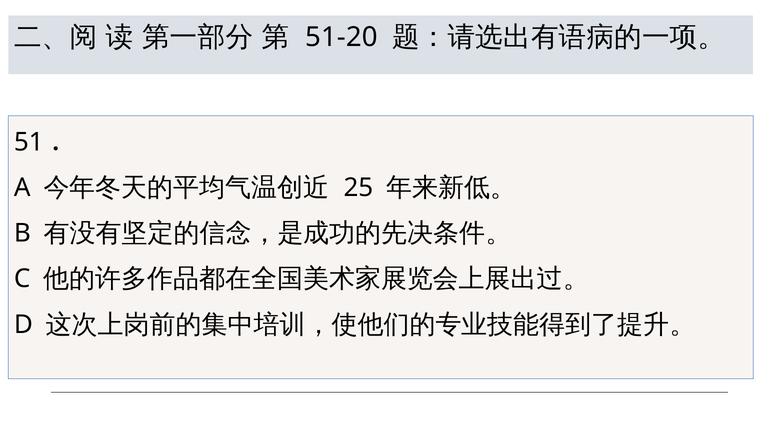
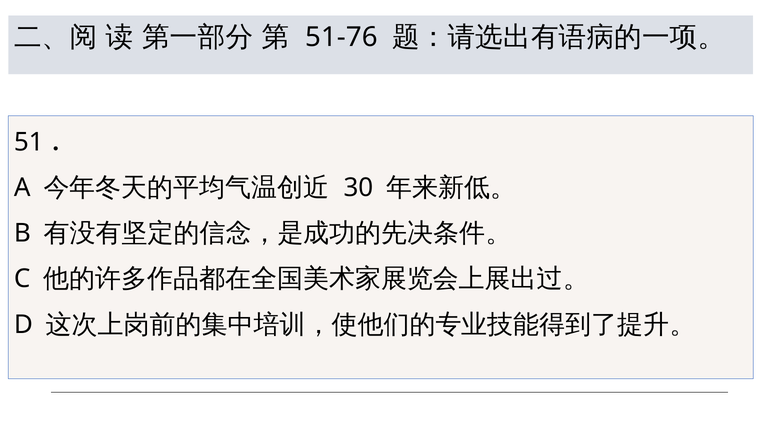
51-20: 51-20 -> 51-76 (341, 37)
25: 25 -> 30 (358, 188)
